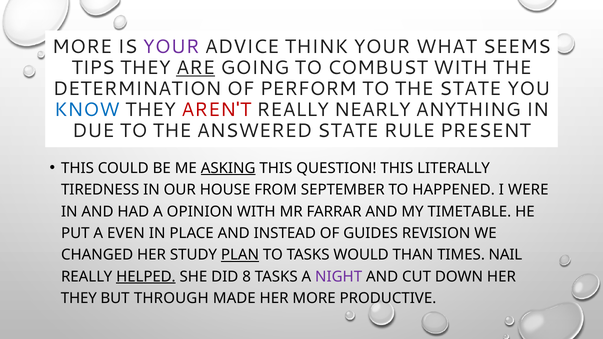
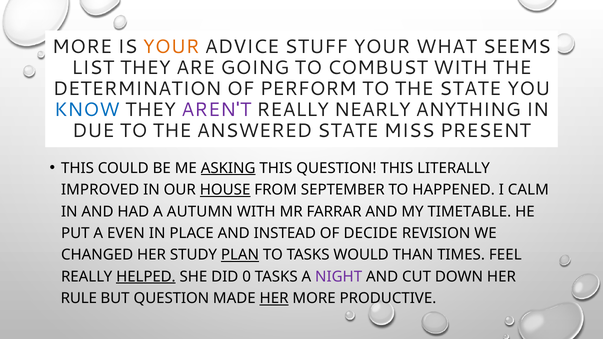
YOUR colour: purple -> orange (171, 47)
THINK: THINK -> STUFF (316, 47)
TIPS: TIPS -> LIST (93, 68)
ARE underline: present -> none (196, 68)
AREN'T colour: red -> purple (216, 110)
RULE: RULE -> MISS (409, 131)
TIREDNESS: TIREDNESS -> IMPROVED (100, 190)
HOUSE underline: none -> present (225, 190)
WERE: WERE -> CALM (528, 190)
OPINION: OPINION -> AUTUMN (200, 212)
GUIDES: GUIDES -> DECIDE (371, 233)
NAIL: NAIL -> FEEL (505, 255)
8: 8 -> 0 (247, 277)
THEY: THEY -> RULE (79, 299)
BUT THROUGH: THROUGH -> QUESTION (171, 299)
HER underline: none -> present (274, 299)
